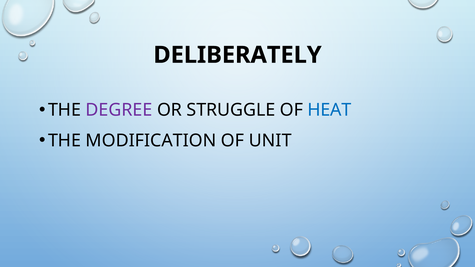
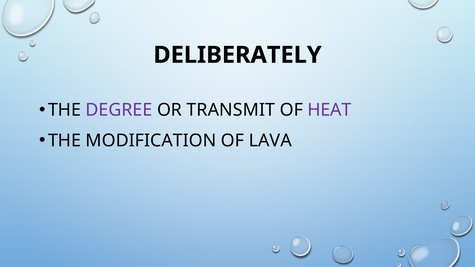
STRUGGLE: STRUGGLE -> TRANSMIT (231, 110)
HEAT colour: blue -> purple (329, 110)
UNIT: UNIT -> LAVA (270, 141)
